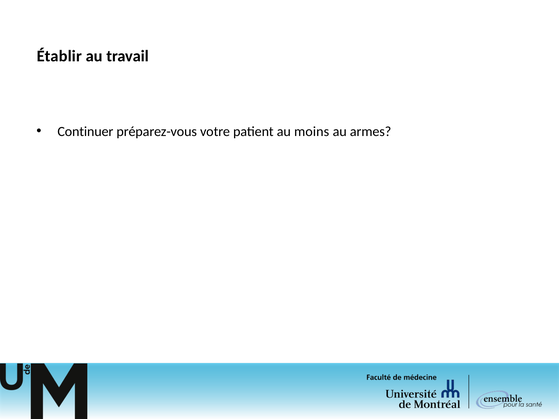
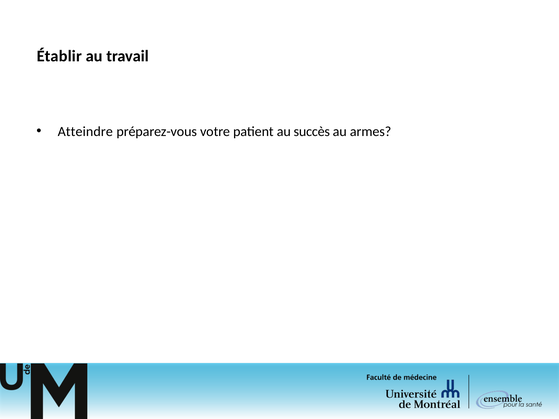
Continuer: Continuer -> Atteindre (85, 132)
moins: moins -> succès (312, 132)
